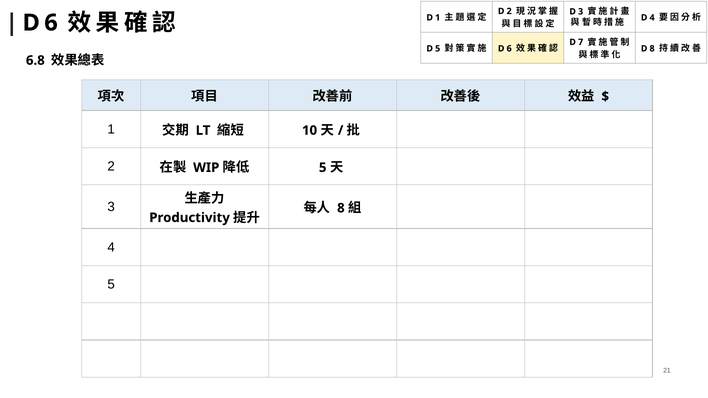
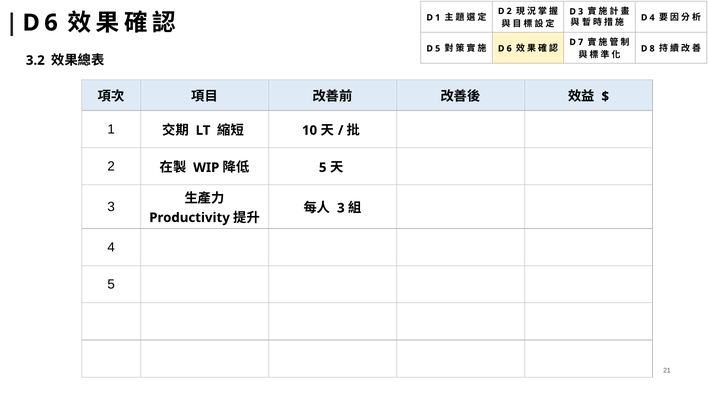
6.8: 6.8 -> 3.2 (35, 60)
8: 8 -> 3 (341, 208)
